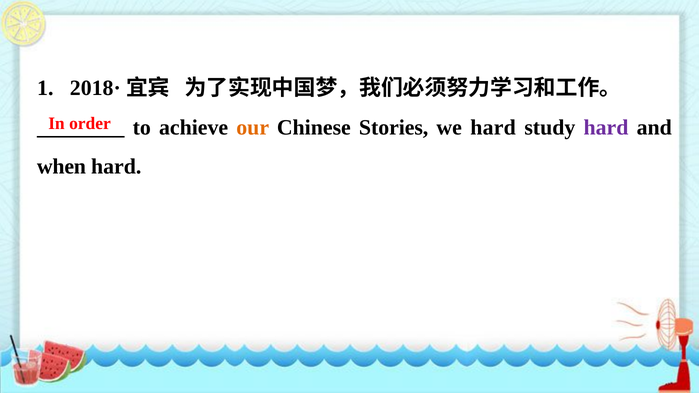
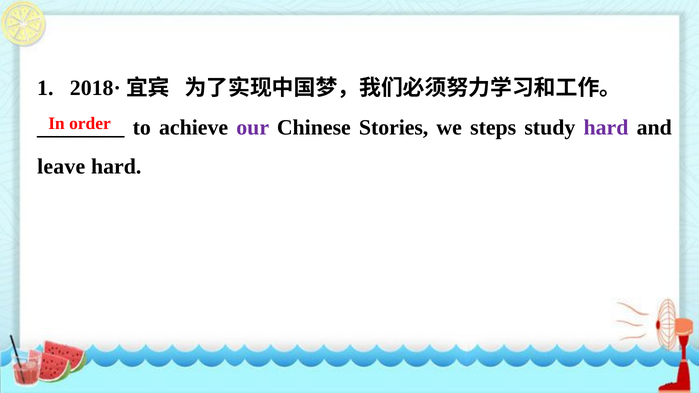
our colour: orange -> purple (253, 127)
we hard: hard -> steps (493, 127)
when: when -> leave (61, 167)
